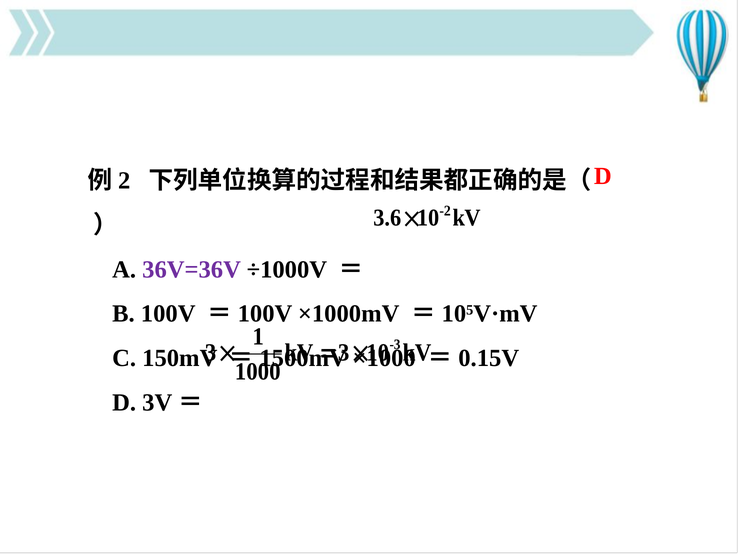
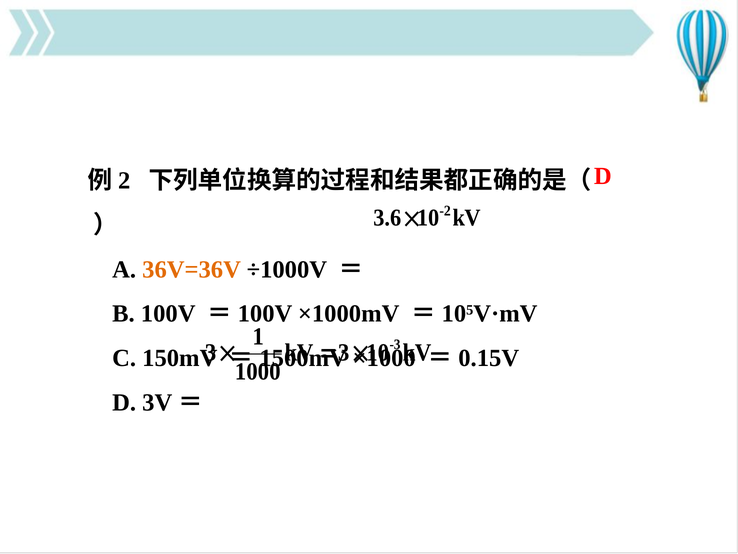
36V=36V colour: purple -> orange (192, 269)
